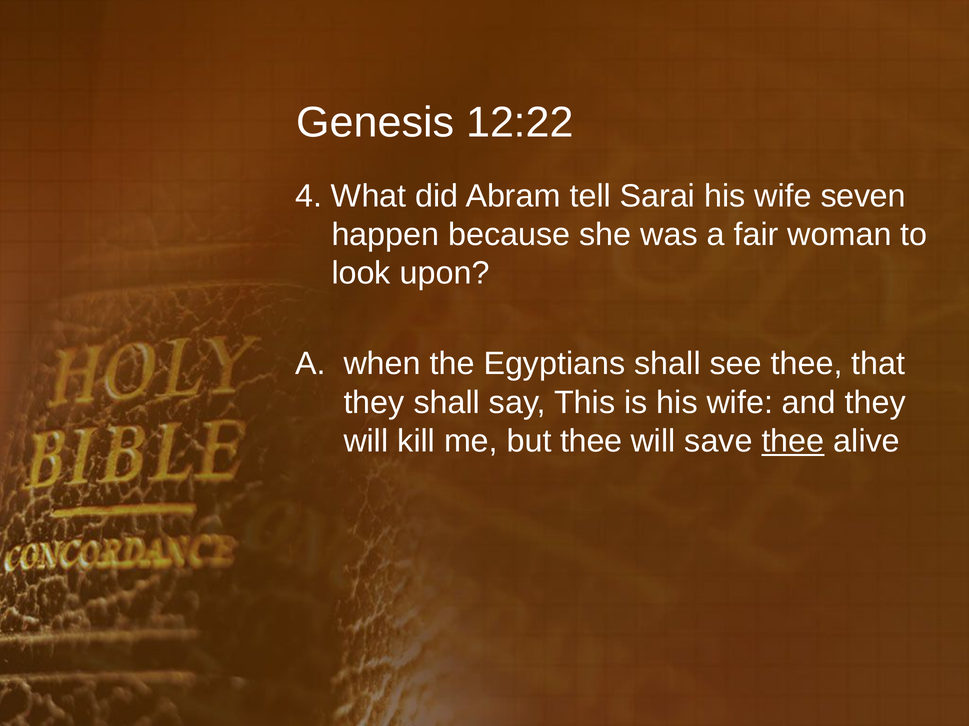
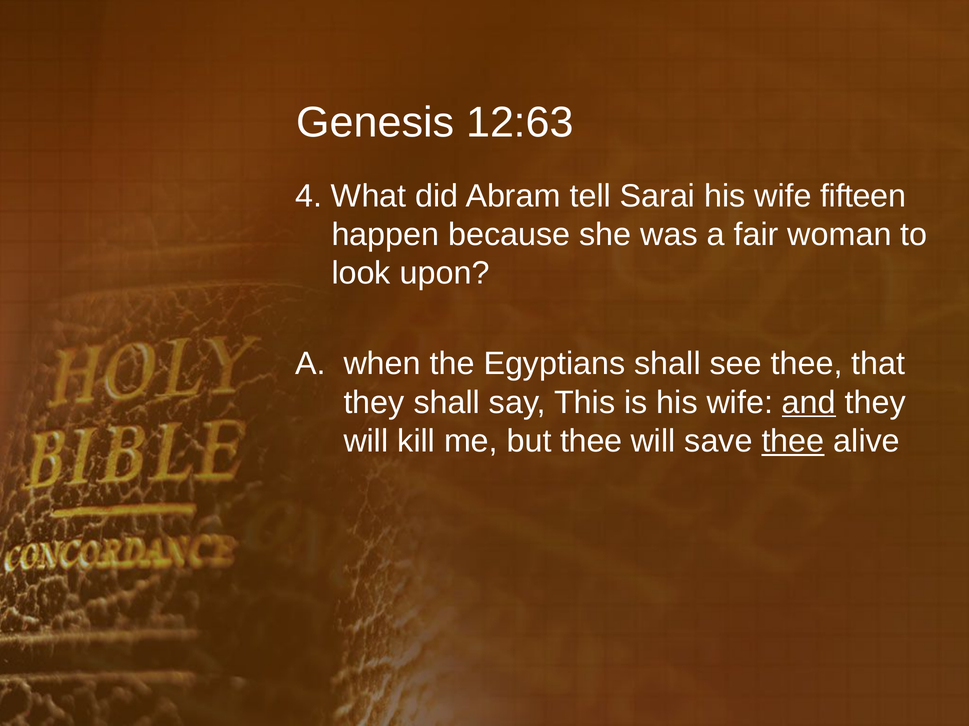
12:22: 12:22 -> 12:63 (520, 123)
seven: seven -> fifteen (863, 196)
and underline: none -> present (809, 403)
